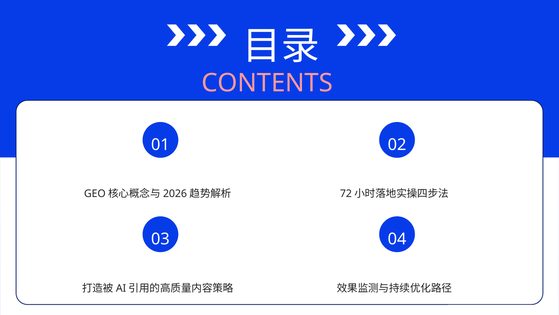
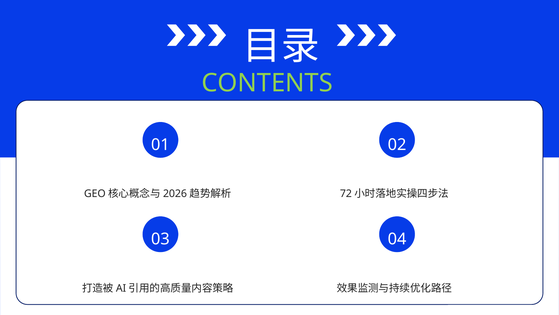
CONTENTS colour: pink -> light green (267, 83)
